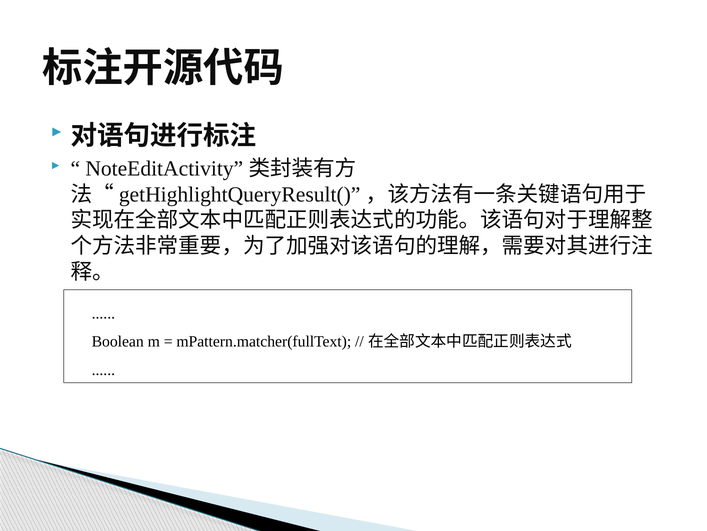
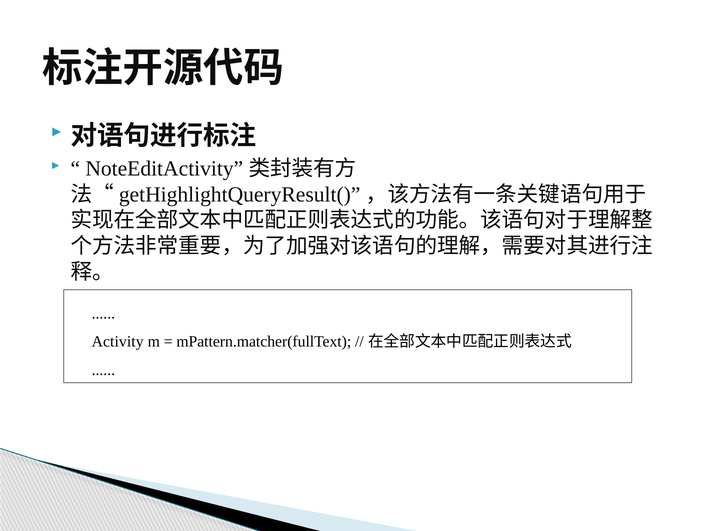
Boolean: Boolean -> Activity (118, 341)
